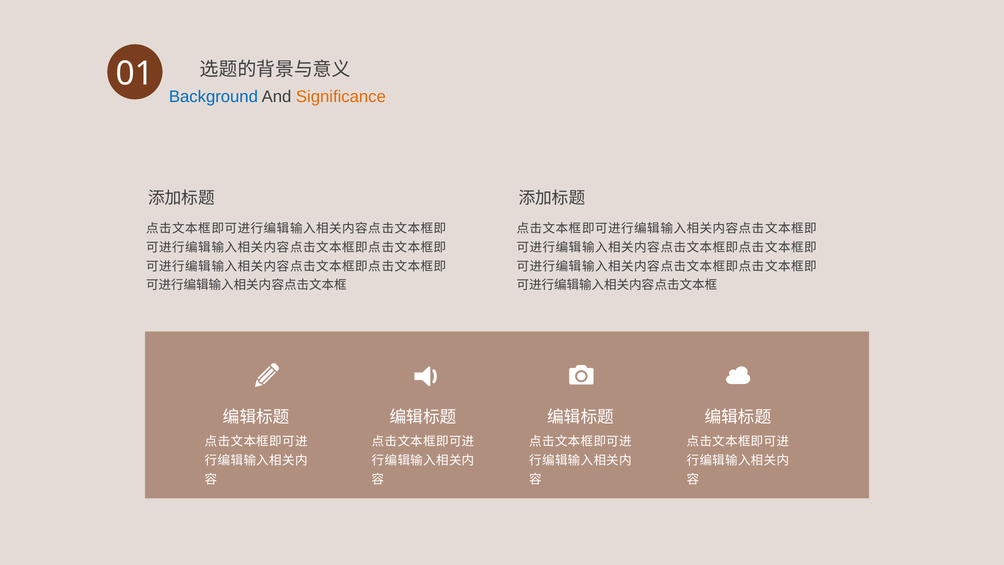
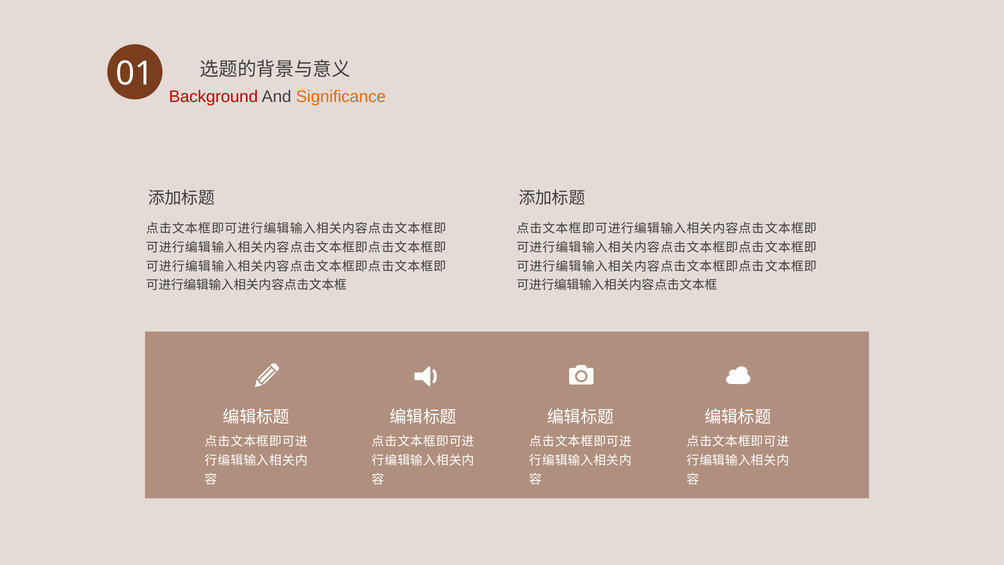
Background colour: blue -> red (213, 97)
